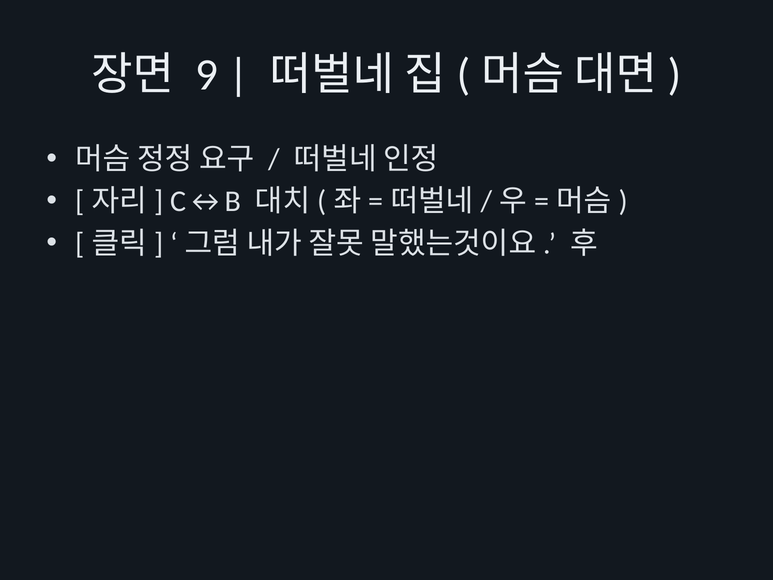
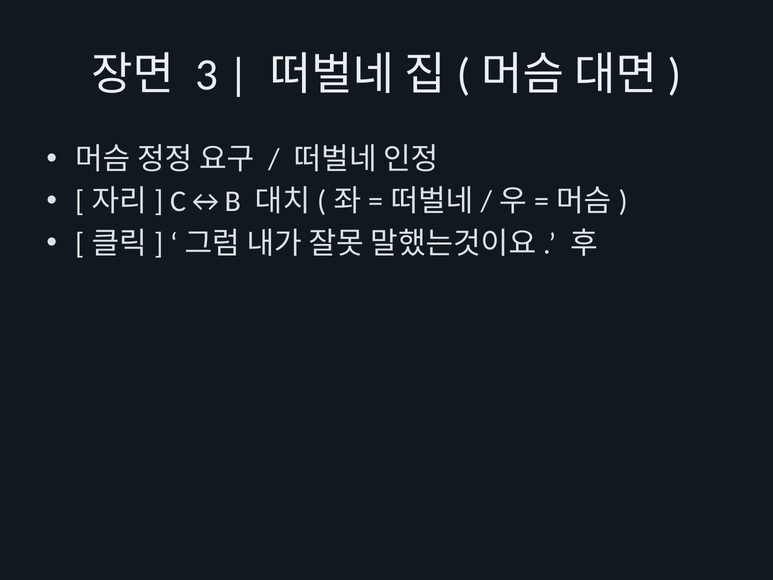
9: 9 -> 3 (207, 75)
